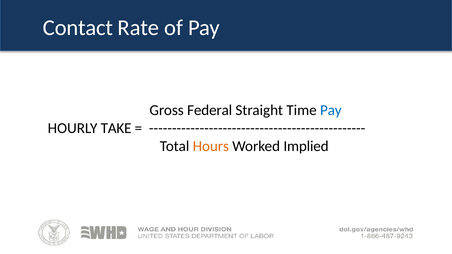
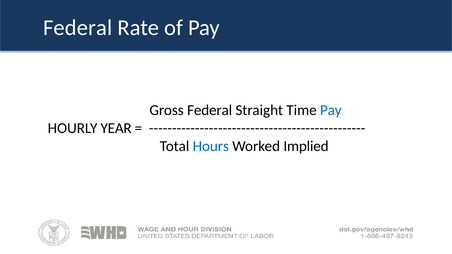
Contact: Contact -> Federal (78, 28)
TAKE: TAKE -> YEAR (116, 128)
Hours colour: orange -> blue (211, 146)
